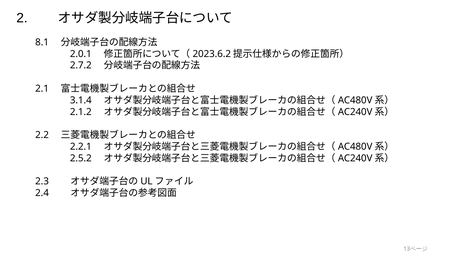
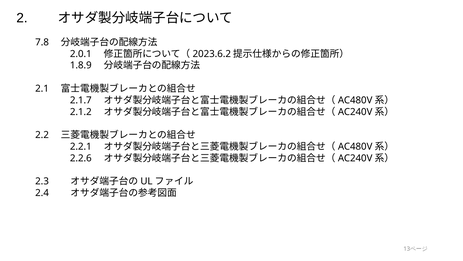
8.1: 8.1 -> 7.8 (42, 42)
2.7.2: 2.7.2 -> 1.8.9 (81, 65)
3.1.4: 3.1.4 -> 2.1.7 (81, 100)
2.5.2: 2.5.2 -> 2.2.6 (81, 158)
